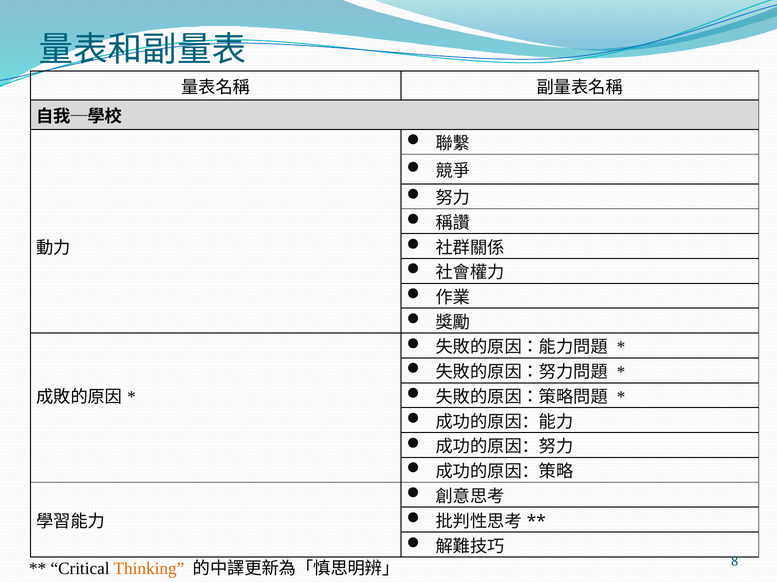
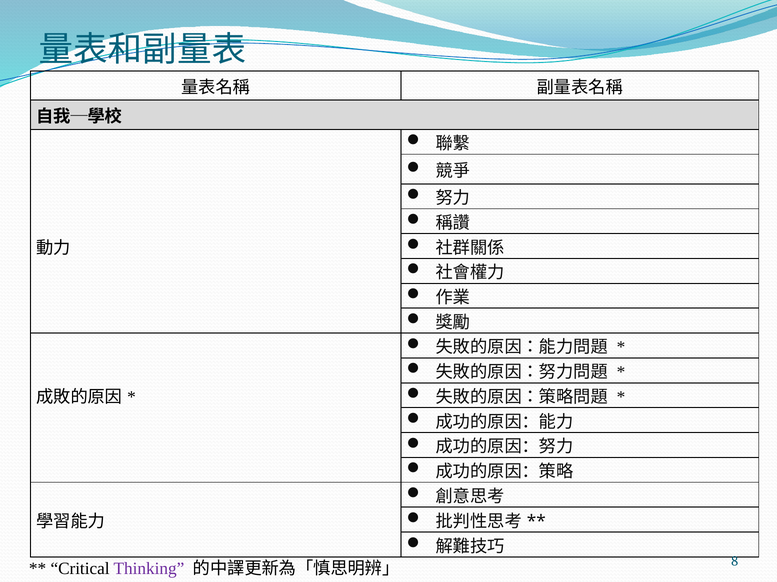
Thinking colour: orange -> purple (149, 569)
